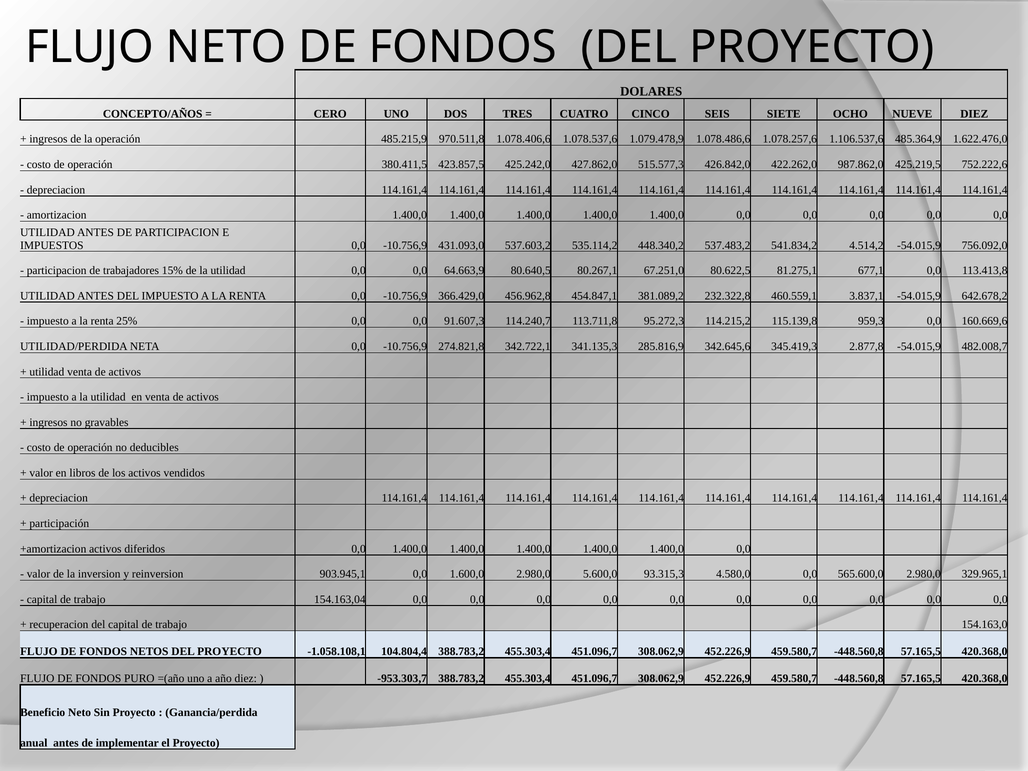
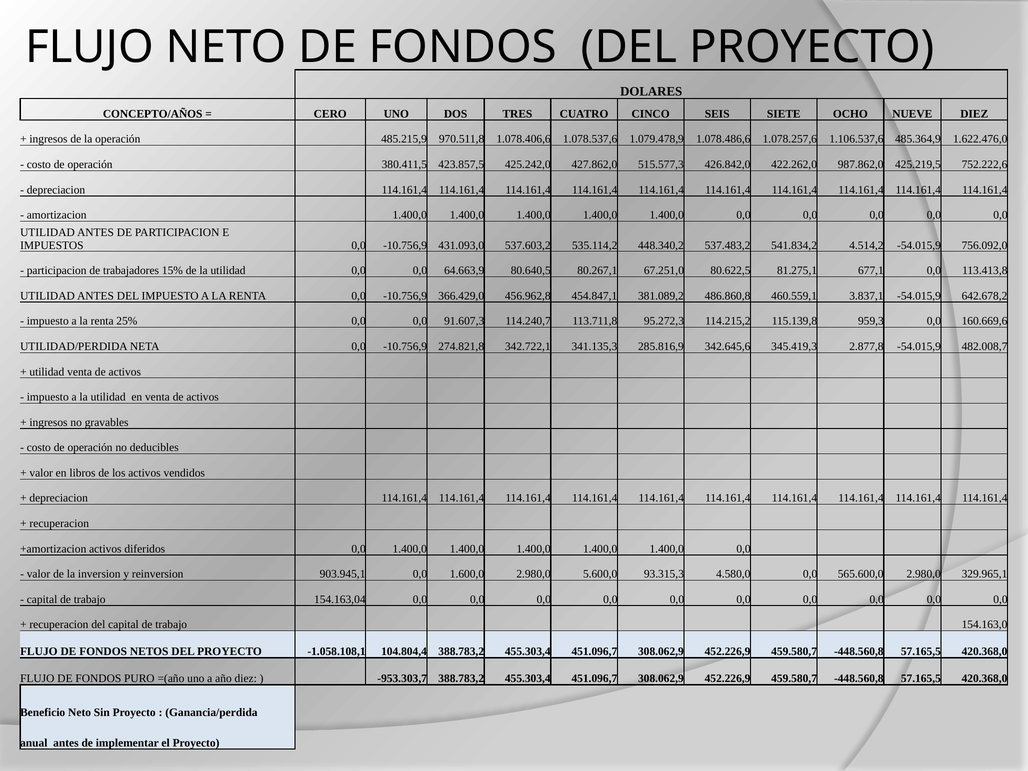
232.322,8: 232.322,8 -> 486.860,8 (728, 296)
participación: participación -> recuperacion (59, 524)
